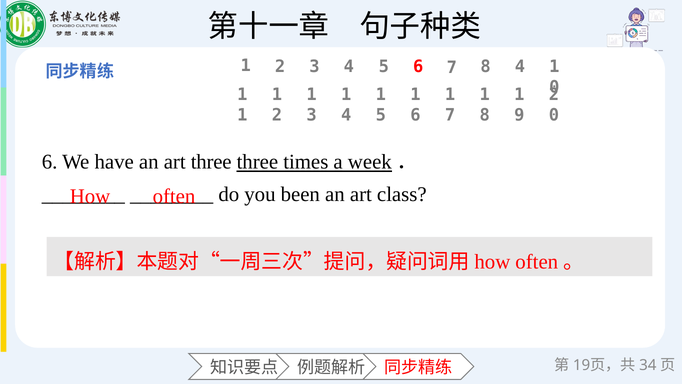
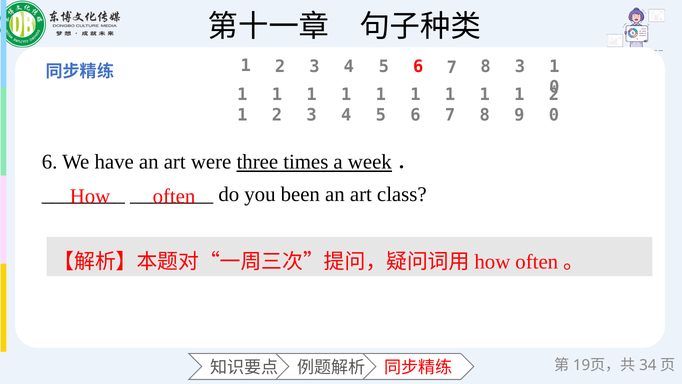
8 4: 4 -> 3 (520, 67)
art three: three -> were (211, 162)
